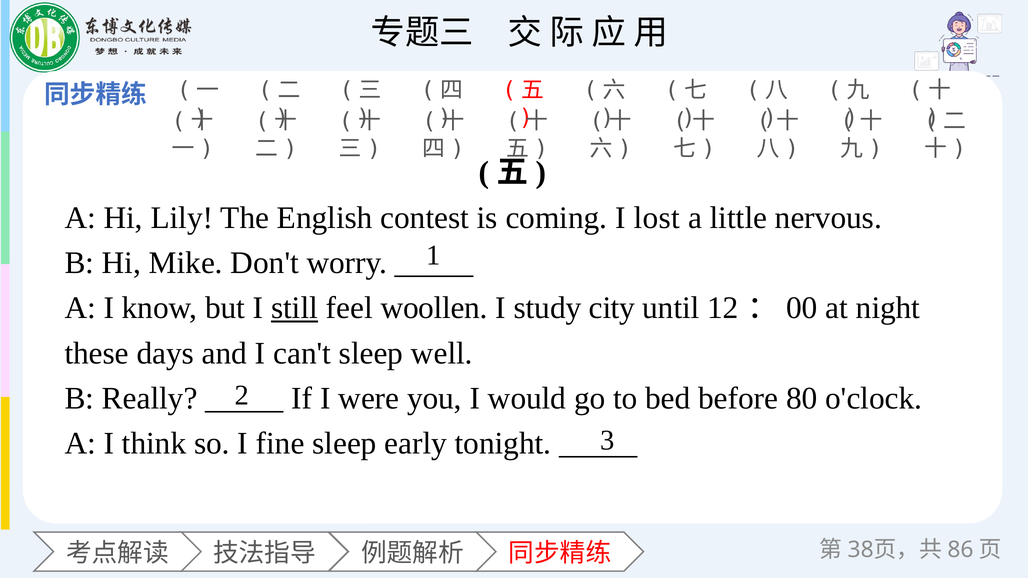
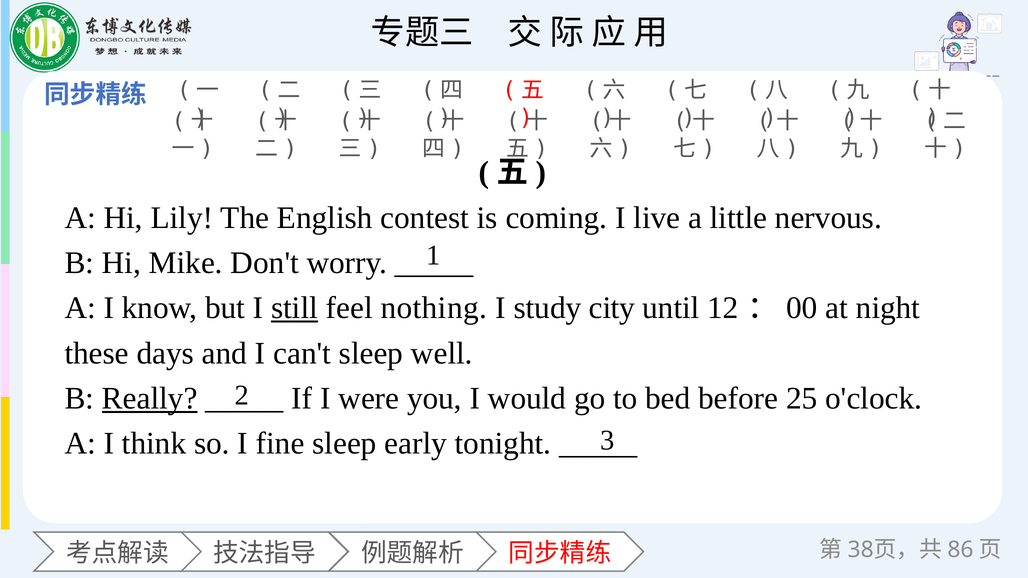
lost: lost -> live (657, 218)
woollen: woollen -> nothing (434, 308)
Really underline: none -> present (150, 399)
80: 80 -> 25 (802, 399)
